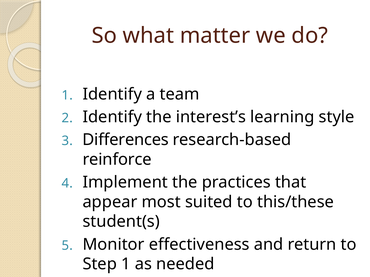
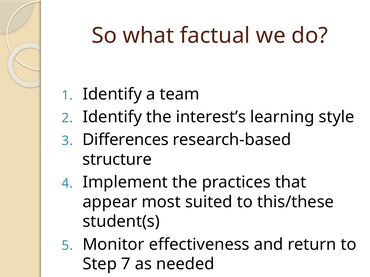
matter: matter -> factual (215, 36)
reinforce: reinforce -> structure (117, 160)
Step 1: 1 -> 7 (126, 265)
